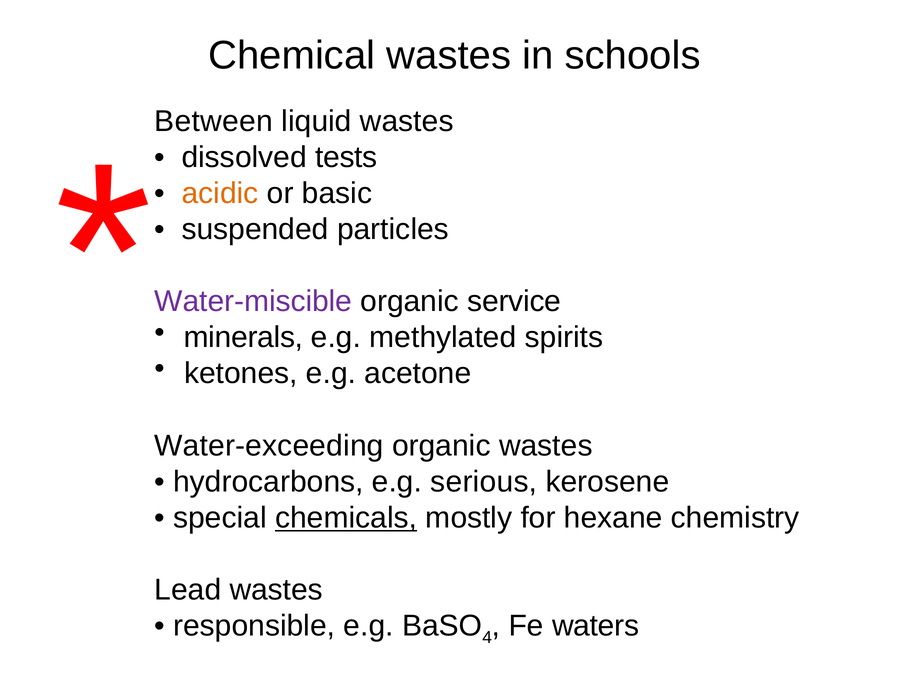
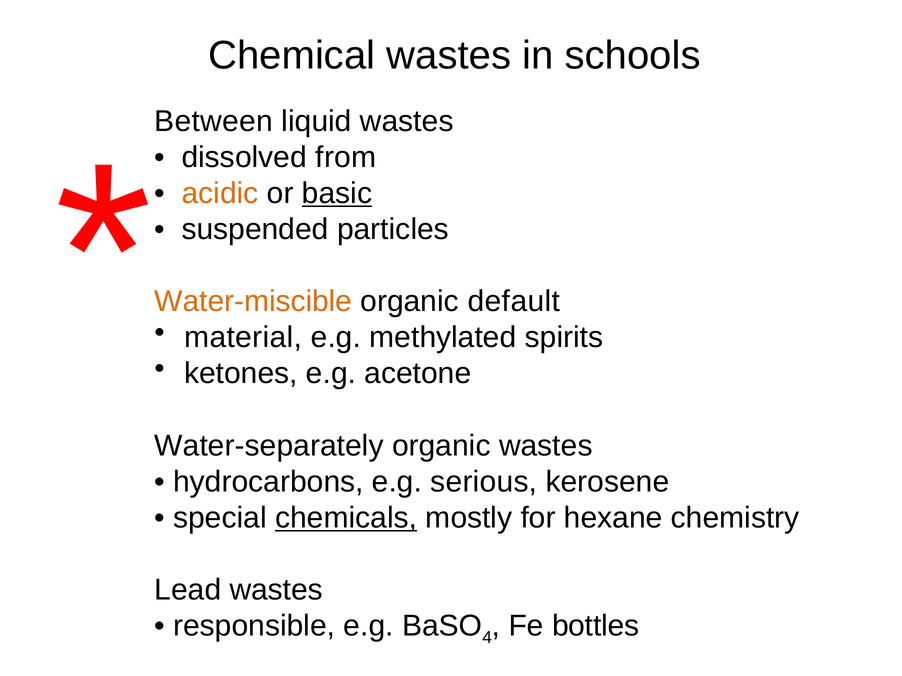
tests: tests -> from (346, 157)
basic underline: none -> present (337, 193)
Water-miscible colour: purple -> orange (253, 302)
service: service -> default (514, 302)
minerals: minerals -> material (243, 338)
Water-exceeding: Water-exceeding -> Water-separately (269, 446)
waters: waters -> bottles (596, 626)
